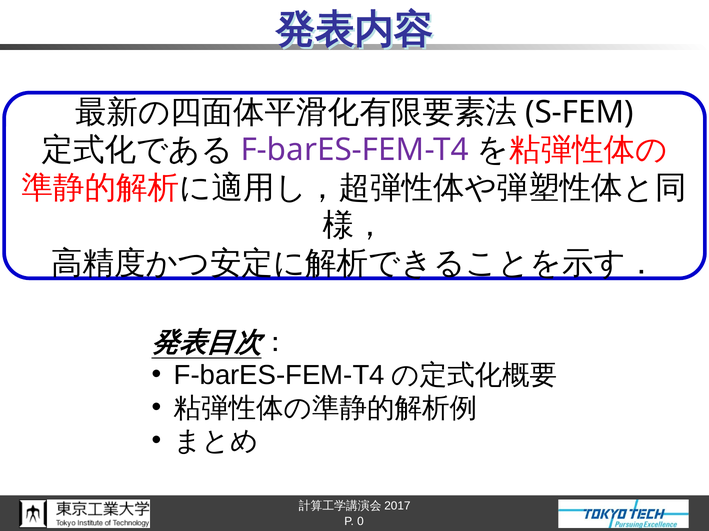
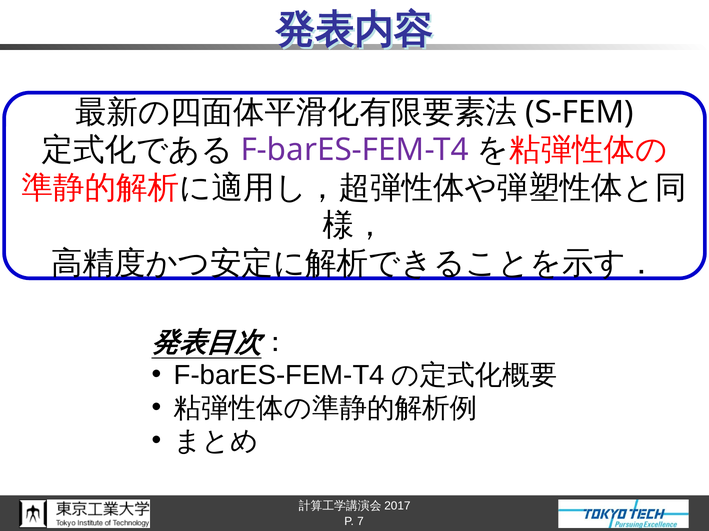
0: 0 -> 7 (360, 522)
